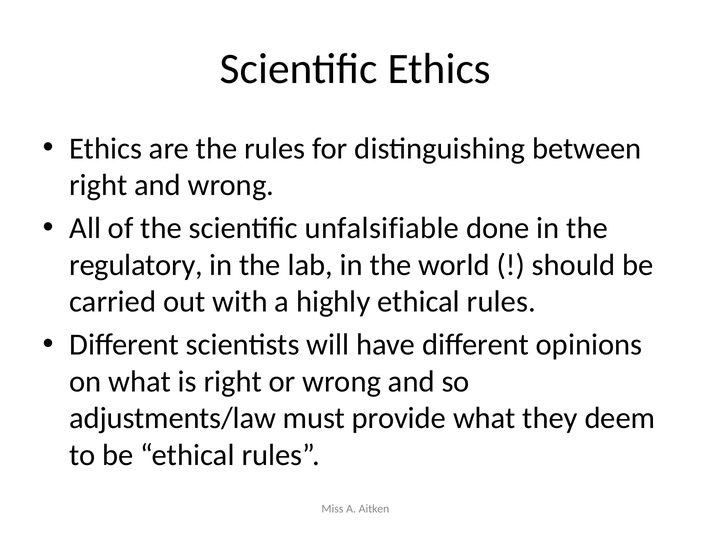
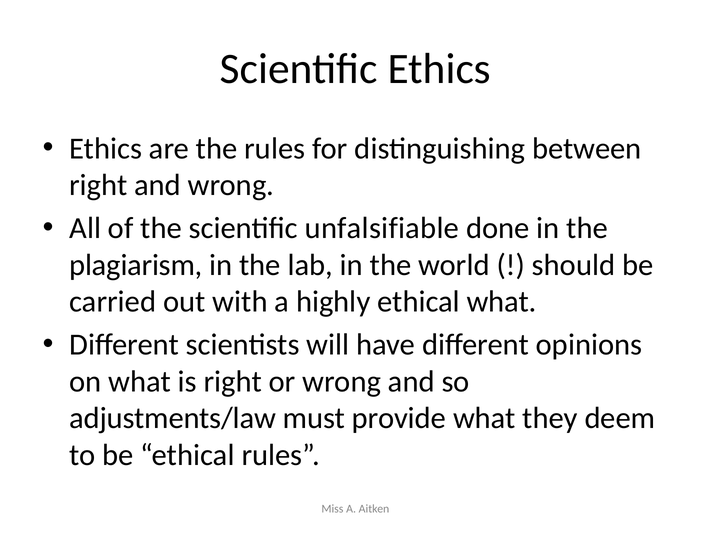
regulatory: regulatory -> plagiarism (136, 265)
highly ethical rules: rules -> what (502, 302)
